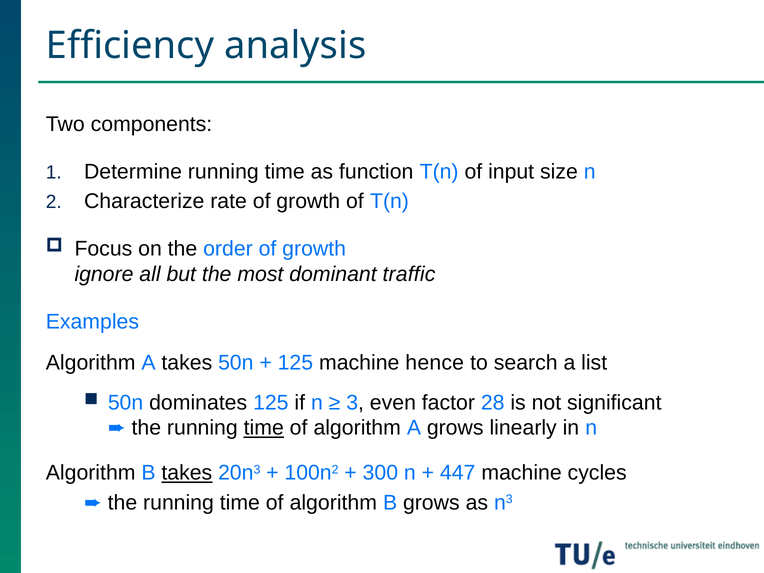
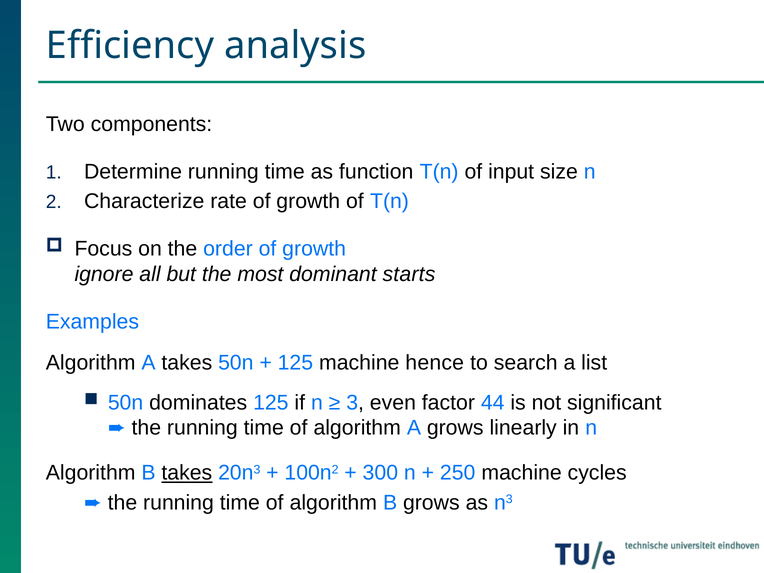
traffic: traffic -> starts (409, 274)
28: 28 -> 44 (493, 403)
time underline: present -> none (264, 428)
447: 447 -> 250 (458, 473)
